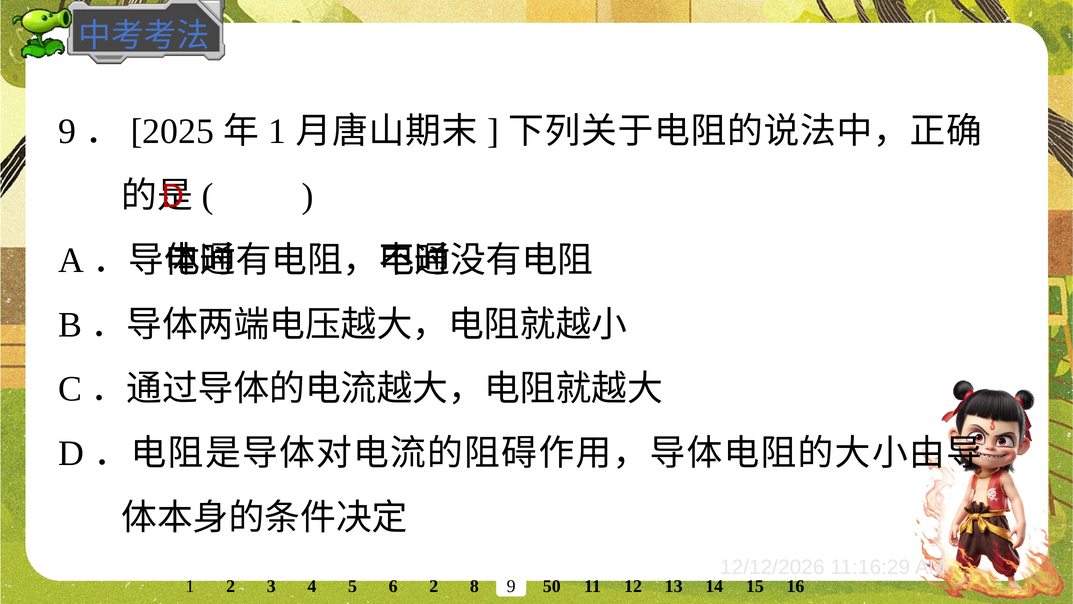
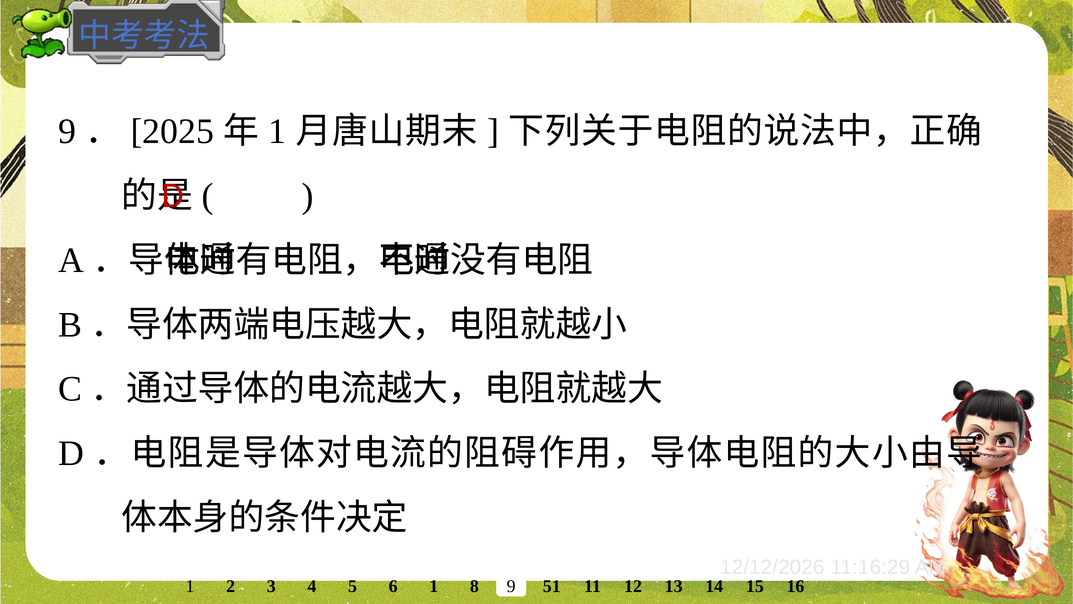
50: 50 -> 51 (552, 586)
6 2: 2 -> 1 (434, 586)
